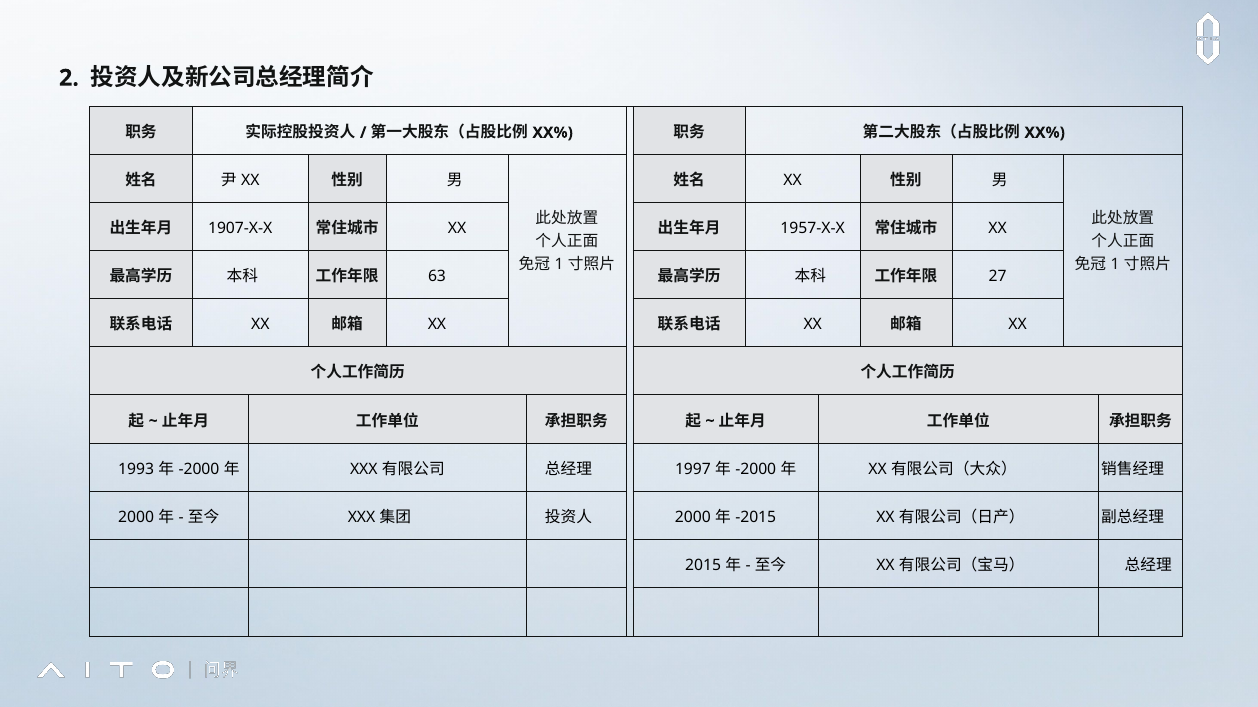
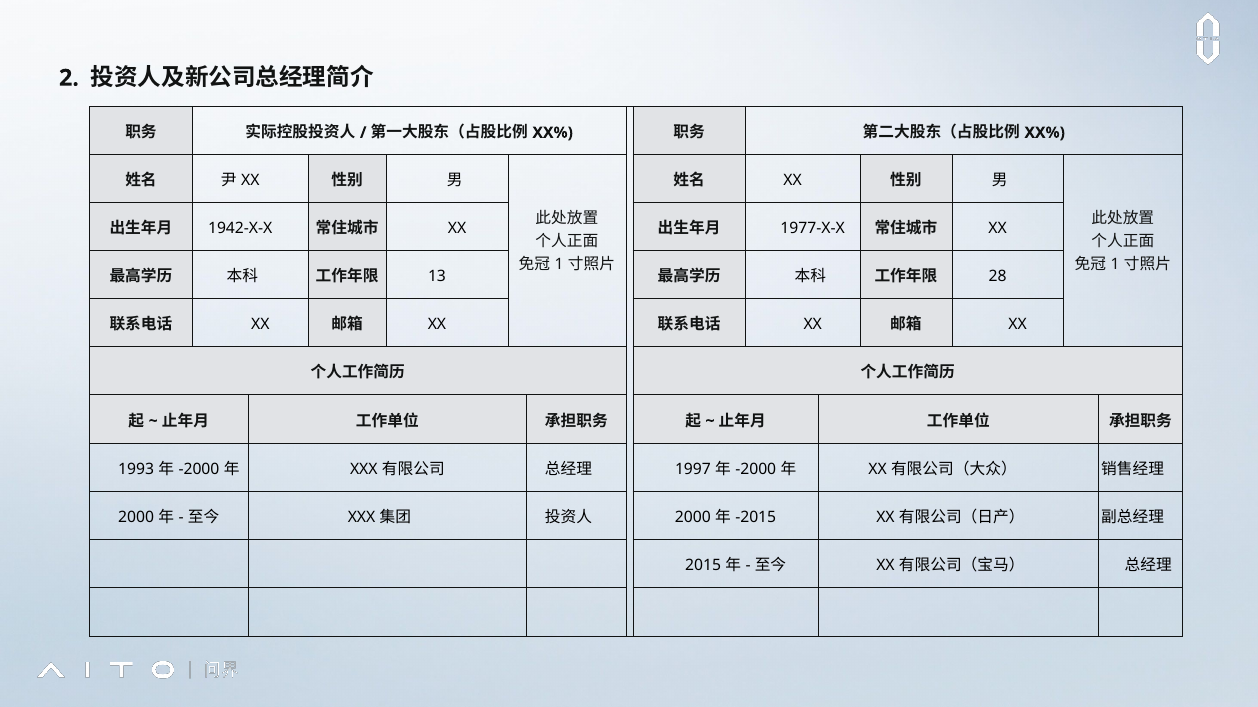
1907-X-X: 1907-X-X -> 1942-X-X (240, 229)
1957-X-X: 1957-X-X -> 1977-X-X (813, 229)
63: 63 -> 13 (437, 277)
27: 27 -> 28 (998, 277)
